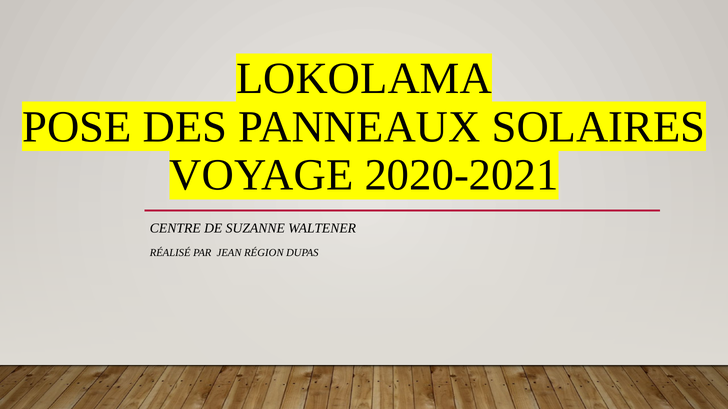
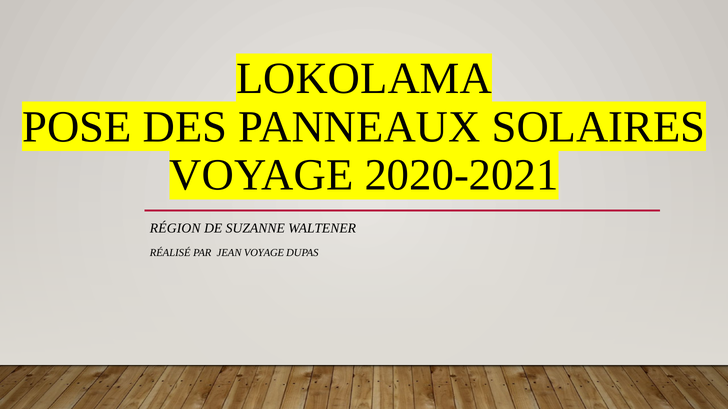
CENTRE: CENTRE -> RÉGION (175, 229)
JEAN RÉGION: RÉGION -> VOYAGE (264, 253)
